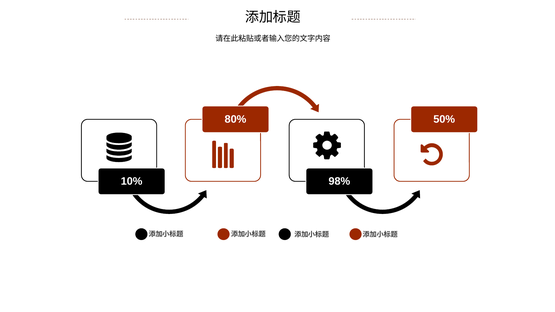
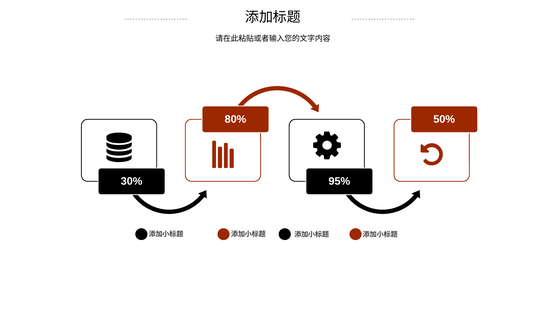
10%: 10% -> 30% (132, 181)
98%: 98% -> 95% (339, 181)
